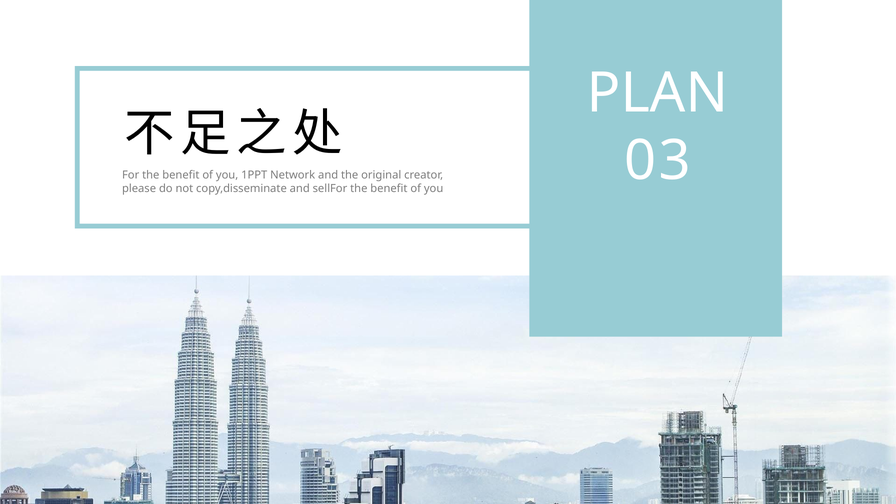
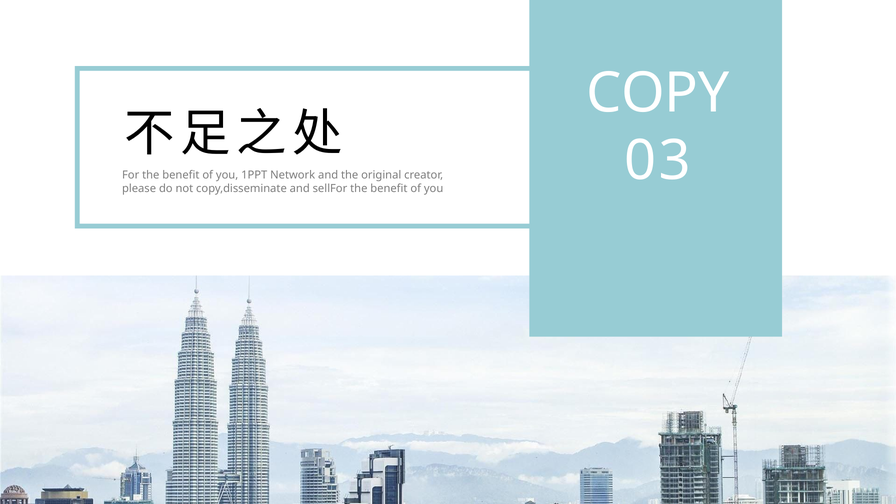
PLAN: PLAN -> COPY (658, 94)
